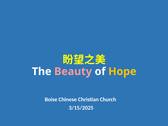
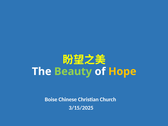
Beauty colour: pink -> light green (73, 71)
